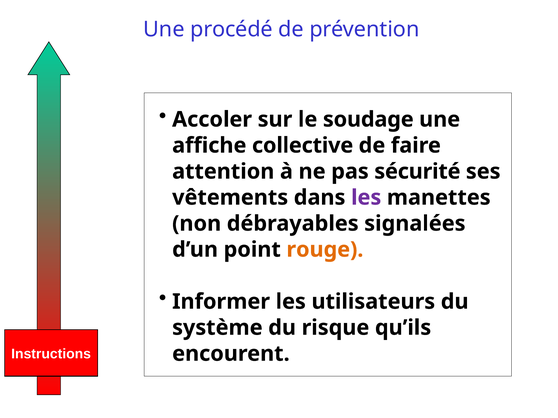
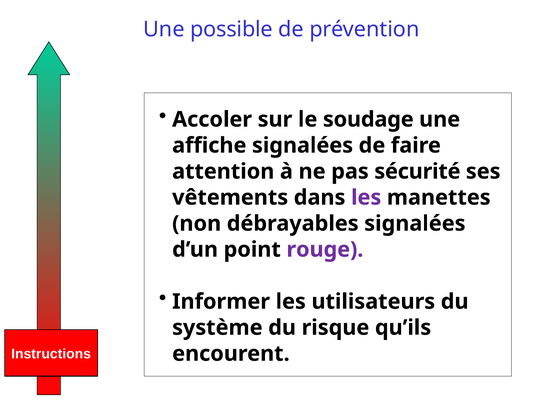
procédé: procédé -> possible (231, 29)
affiche collective: collective -> signalées (303, 146)
rouge colour: orange -> purple (325, 250)
